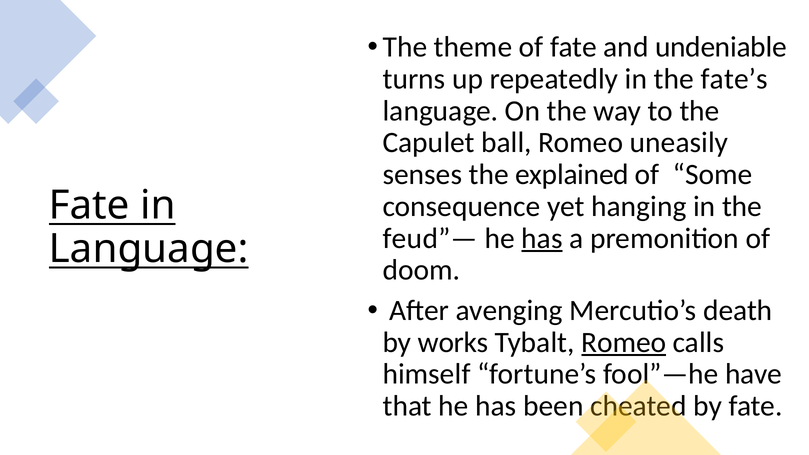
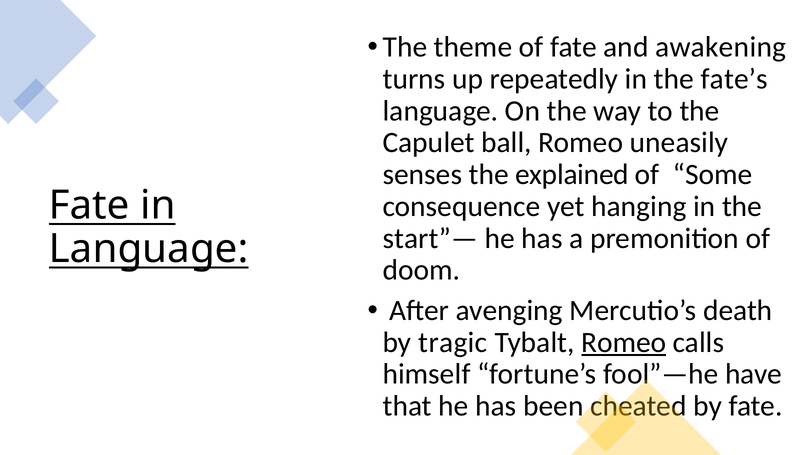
undeniable: undeniable -> awakening (721, 47)
feud”—: feud”— -> start”— (430, 238)
has underline: present -> none (542, 238)
works: works -> tragic (453, 342)
